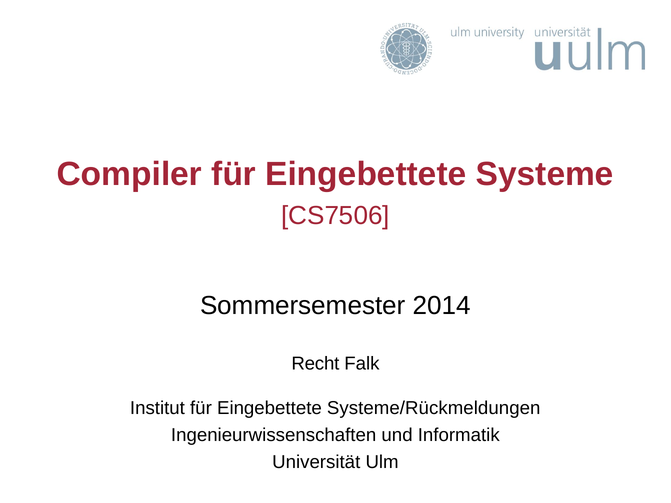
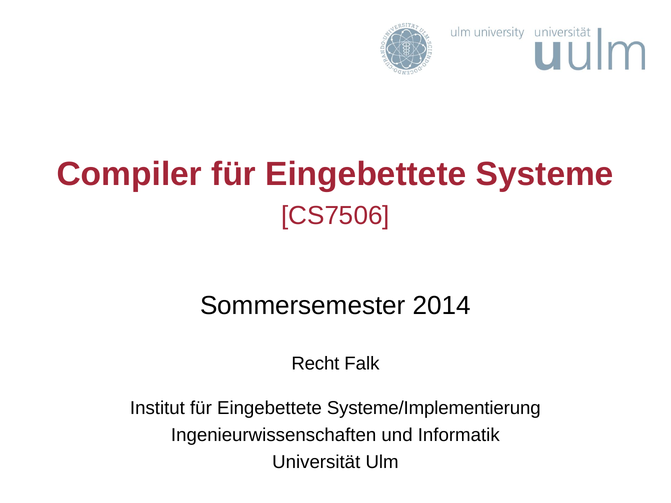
Systeme/Rückmeldungen: Systeme/Rückmeldungen -> Systeme/Implementierung (434, 408)
